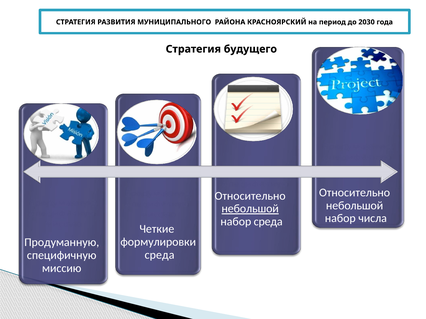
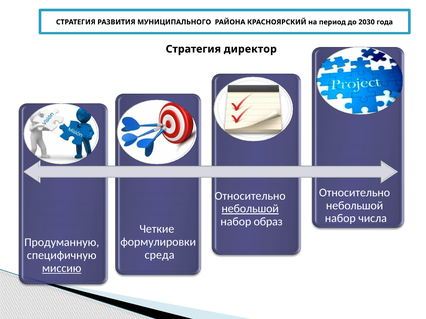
будущего: будущего -> директор (250, 49)
набор среда: среда -> образ (268, 222)
миссию underline: none -> present (62, 269)
